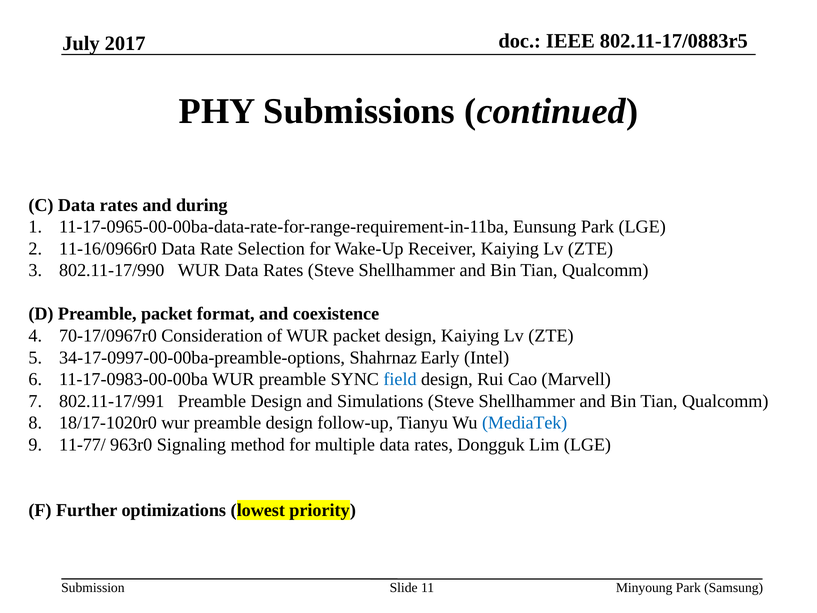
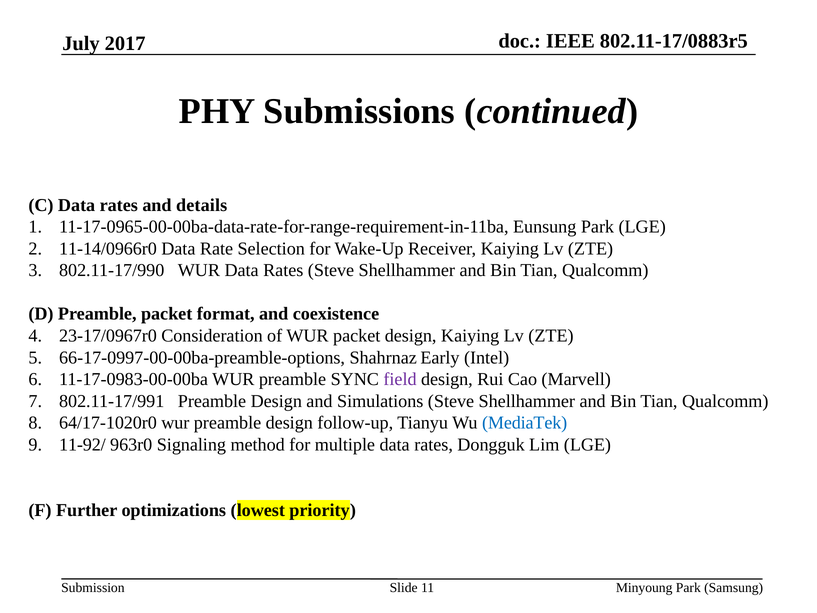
during: during -> details (202, 205)
11-16/0966r0: 11-16/0966r0 -> 11-14/0966r0 (108, 249)
70-17/0967r0: 70-17/0967r0 -> 23-17/0967r0 (108, 336)
34-17-0997-00-00ba-preamble-options: 34-17-0997-00-00ba-preamble-options -> 66-17-0997-00-00ba-preamble-options (202, 357)
field colour: blue -> purple (400, 379)
18/17-1020r0: 18/17-1020r0 -> 64/17-1020r0 (108, 423)
11-77/: 11-77/ -> 11-92/ (82, 445)
